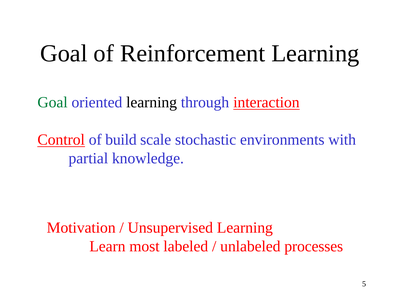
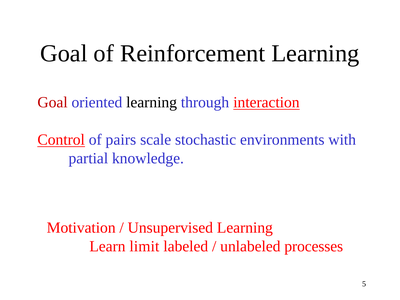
Goal colour: green -> red (53, 102)
build: build -> pairs (121, 140)
most: most -> limit (144, 246)
